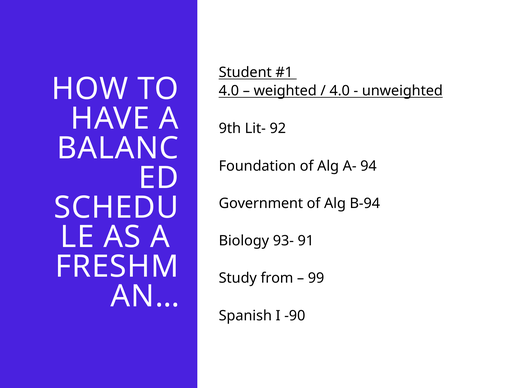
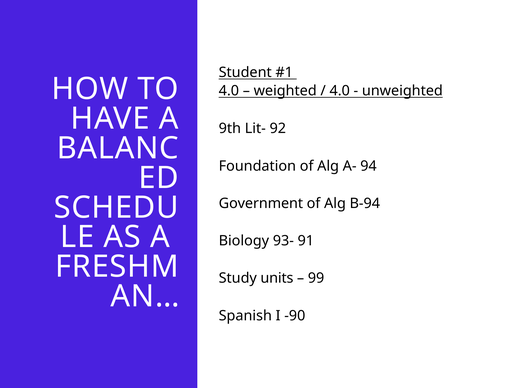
from: from -> units (277, 278)
